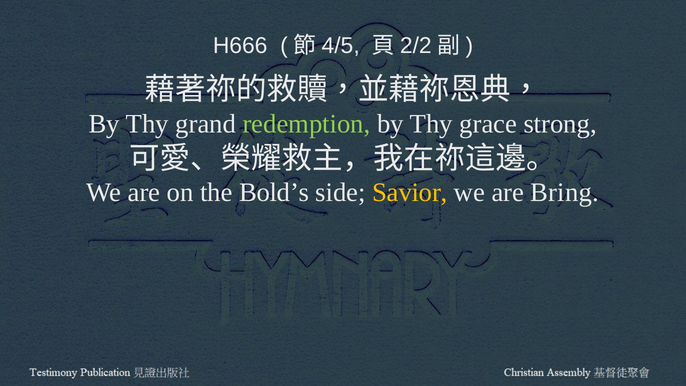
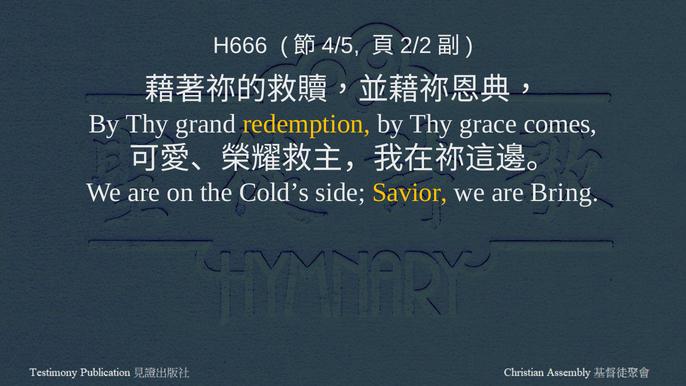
redemption colour: light green -> yellow (307, 124)
strong: strong -> comes (560, 124)
Bold’s: Bold’s -> Cold’s (274, 192)
